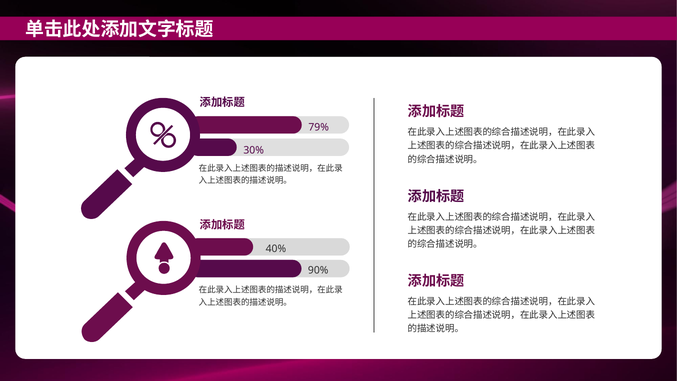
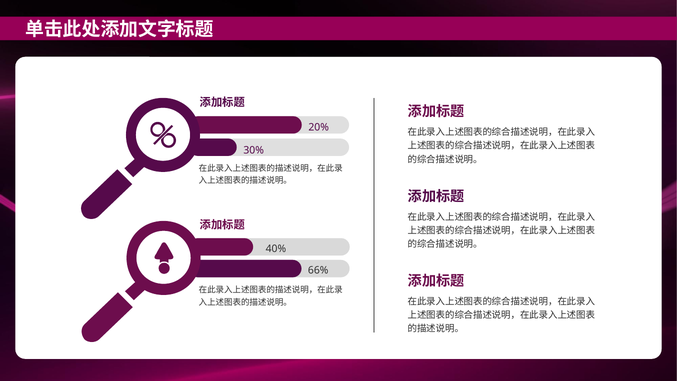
79%: 79% -> 20% (319, 127)
90%: 90% -> 66% (318, 270)
